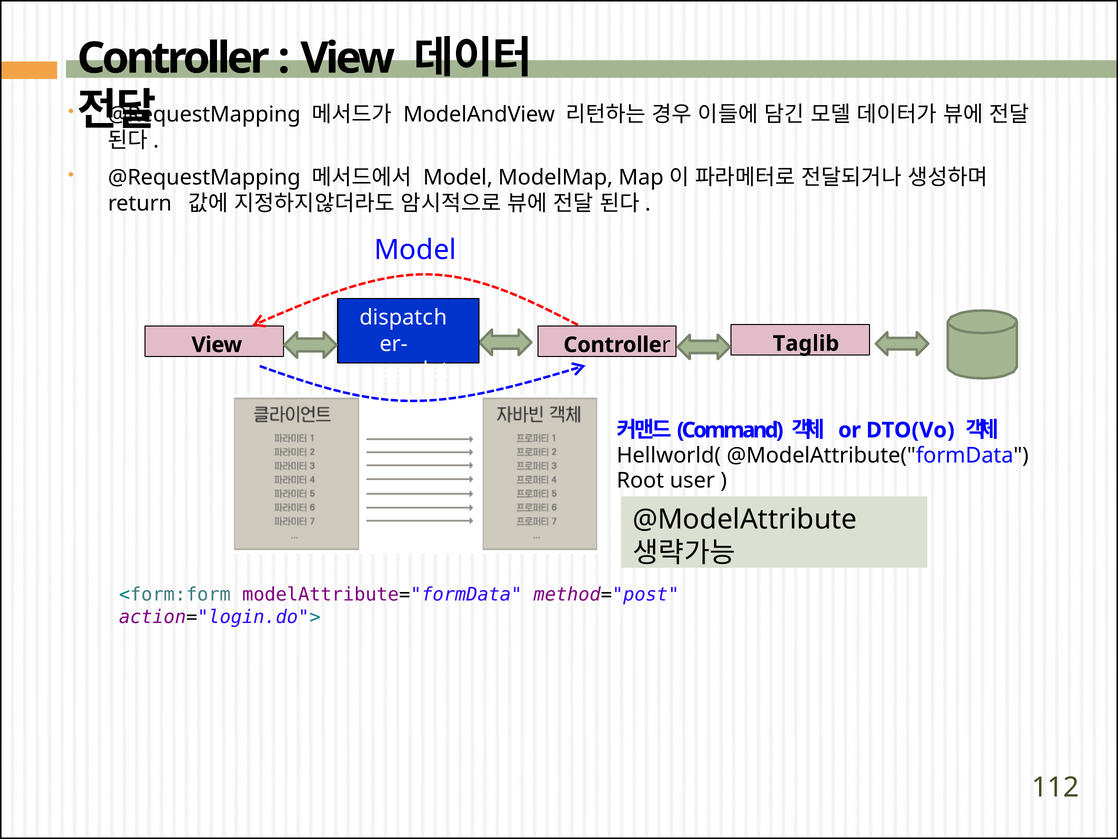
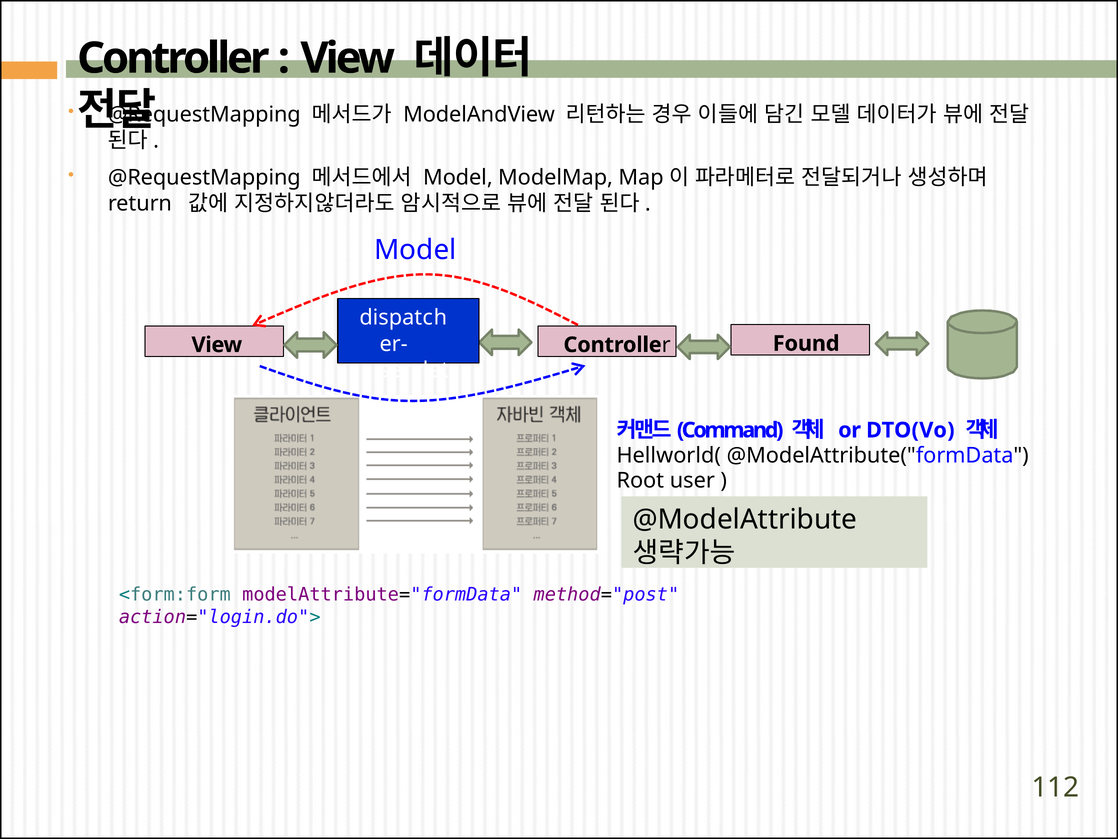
Taglib: Taglib -> Found (806, 343)
